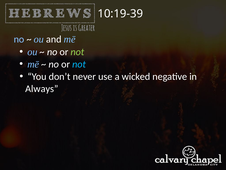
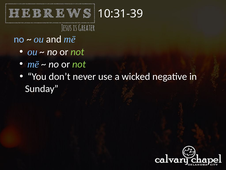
10:19-39: 10:19-39 -> 10:31-39 (120, 14)
not colour: light blue -> light green (79, 64)
Always: Always -> Sunday (42, 88)
